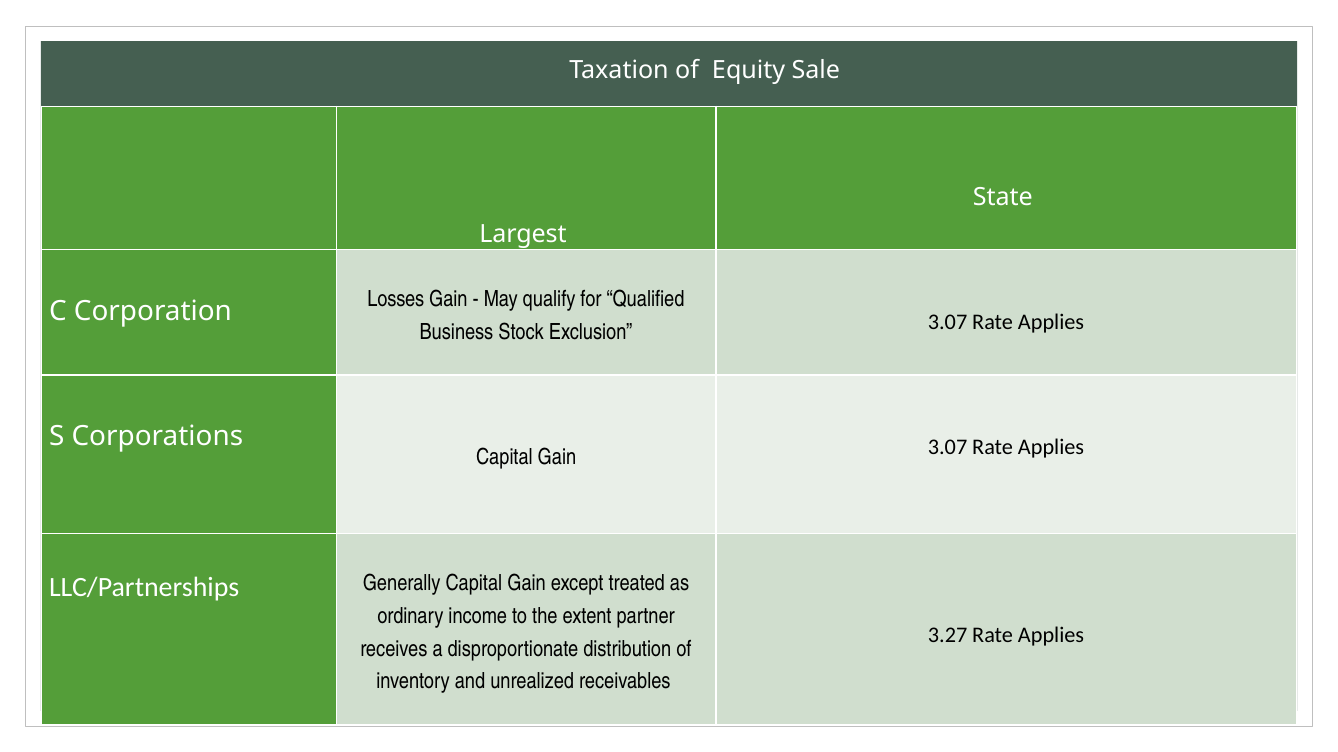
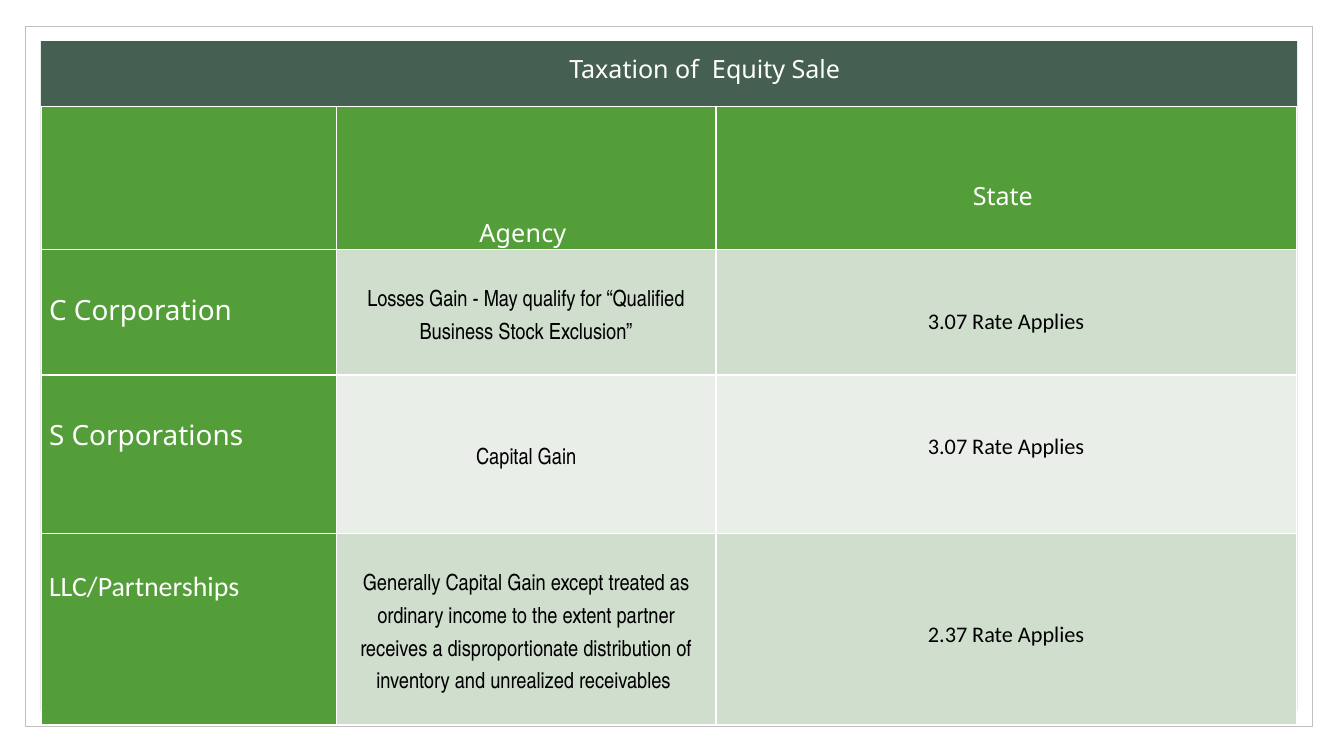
Largest: Largest -> Agency (523, 234)
3.27: 3.27 -> 2.37 (948, 636)
